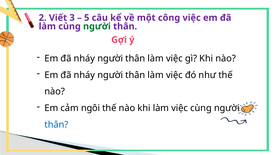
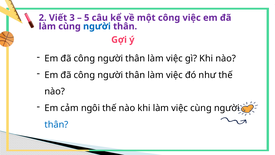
người colour: green -> blue (97, 26)
nháy: nháy -> công (84, 58)
nháy: nháy -> công (84, 75)
